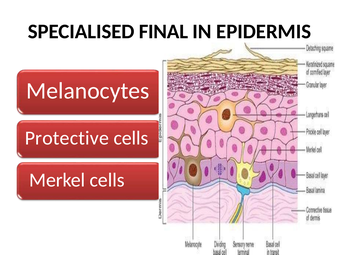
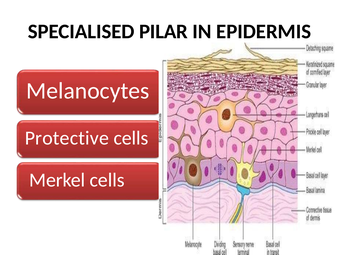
FINAL: FINAL -> PILAR (163, 32)
